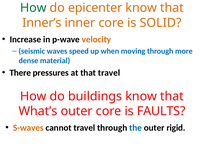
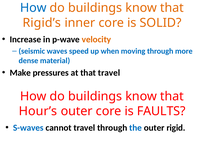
How colour: green -> blue (33, 8)
epicenter: epicenter -> buildings (95, 8)
Inner’s: Inner’s -> Rigid’s (42, 23)
There: There -> Make (20, 73)
What’s: What’s -> Hour’s (38, 111)
S-waves colour: orange -> blue (28, 128)
